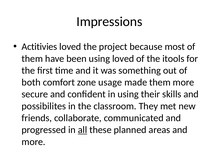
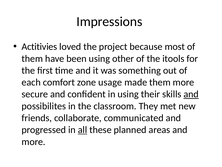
using loved: loved -> other (123, 58)
both: both -> each (31, 82)
and underline: none -> present (191, 94)
